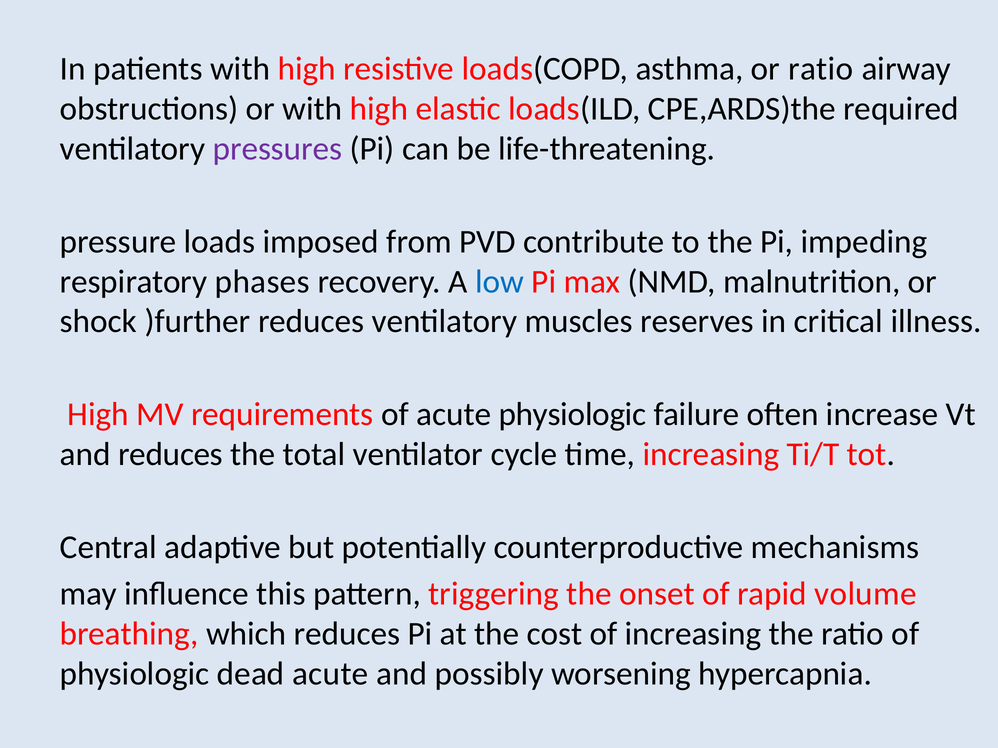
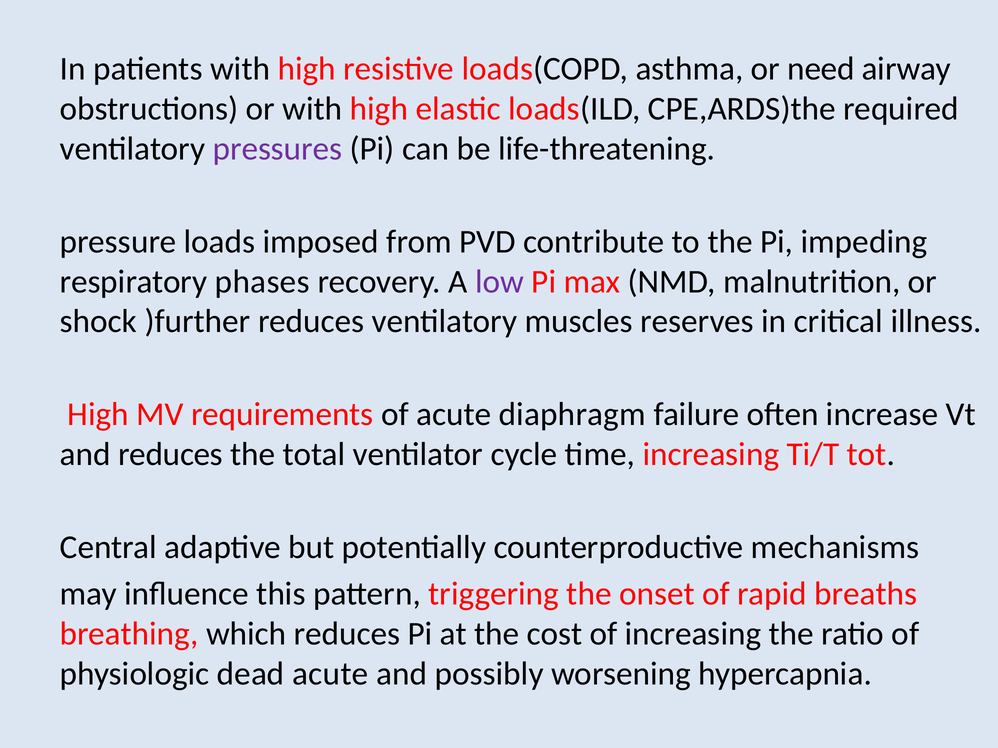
or ratio: ratio -> need (821, 69)
low colour: blue -> purple (500, 282)
acute physiologic: physiologic -> diaphragm (572, 415)
volume: volume -> breaths (866, 594)
